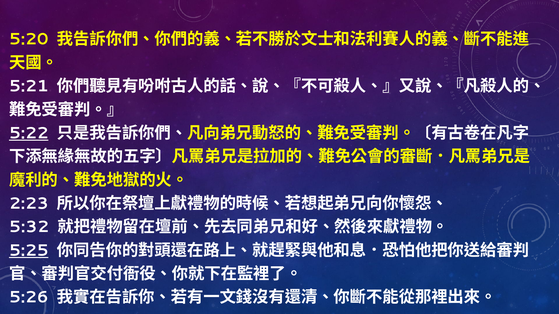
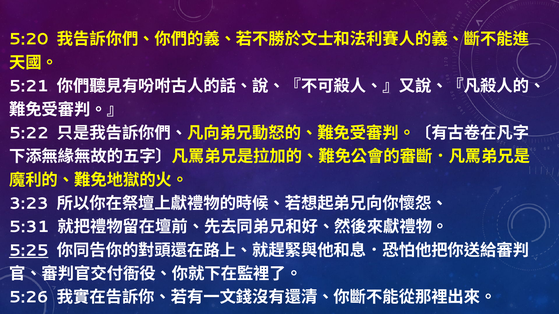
5:22 underline: present -> none (29, 133)
2:23: 2:23 -> 3:23 (29, 204)
5:32: 5:32 -> 5:31 (29, 227)
